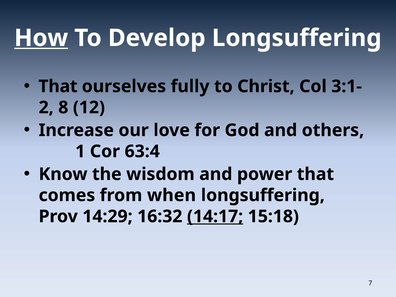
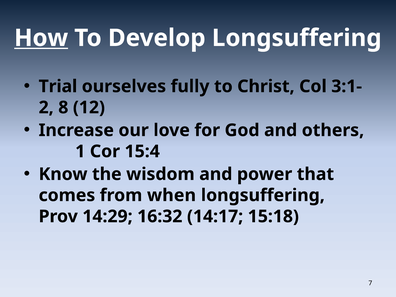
That: That -> Trial (58, 86)
63:4: 63:4 -> 15:4 (142, 151)
14:17 underline: present -> none (215, 216)
